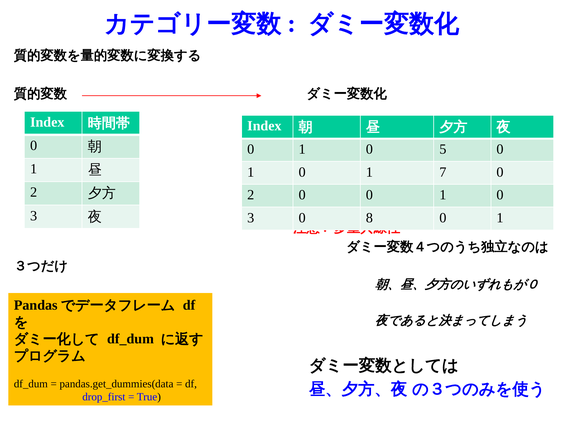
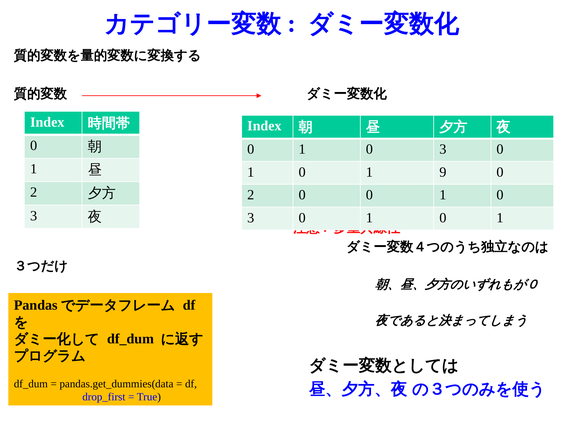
5: 5 -> 3 (443, 149)
7: 7 -> 9 (443, 172)
8: 8 -> 1 (369, 218)
